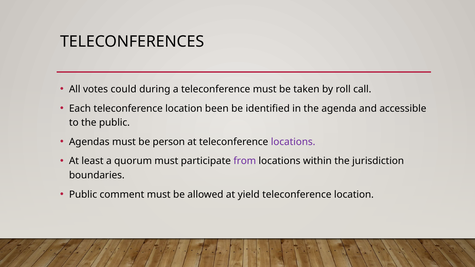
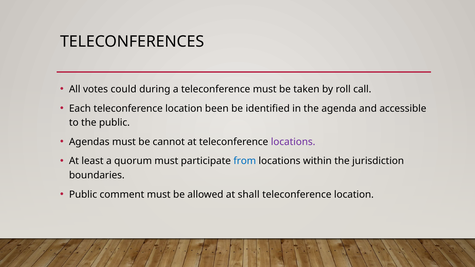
person: person -> cannot (169, 142)
from colour: purple -> blue (245, 161)
yield: yield -> shall (249, 195)
